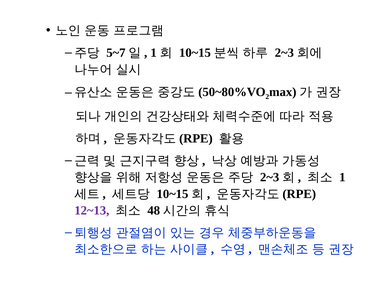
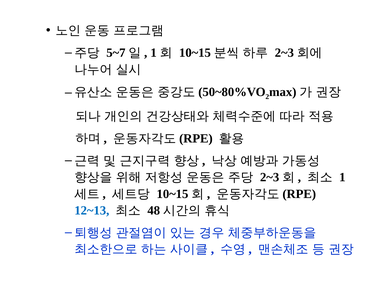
12~13 colour: purple -> blue (92, 211)
